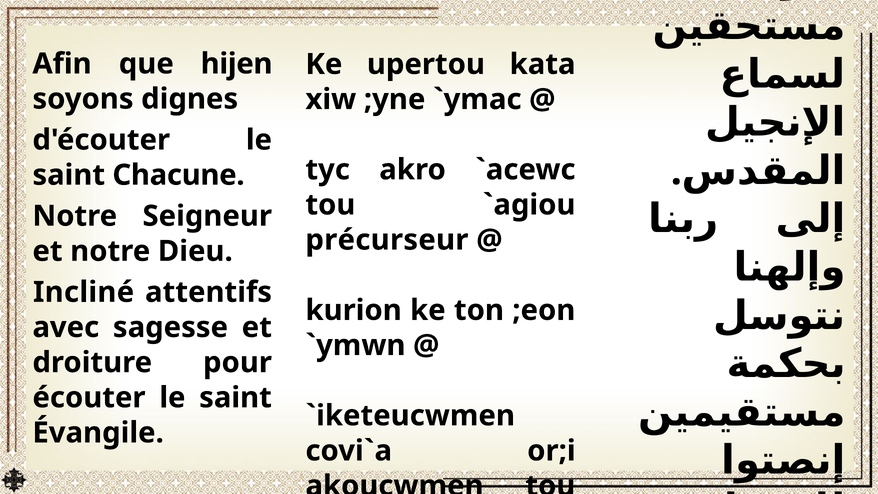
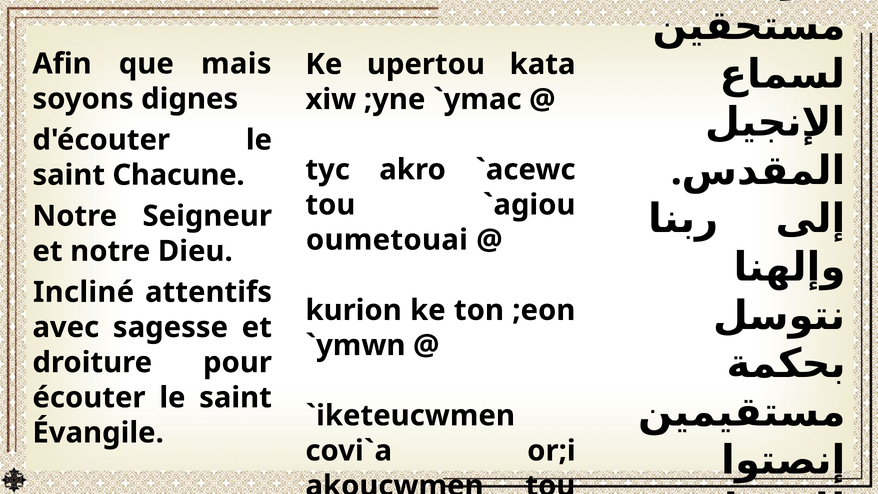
hijen: hijen -> mais (236, 64)
précurseur: précurseur -> oumetouai (387, 240)
